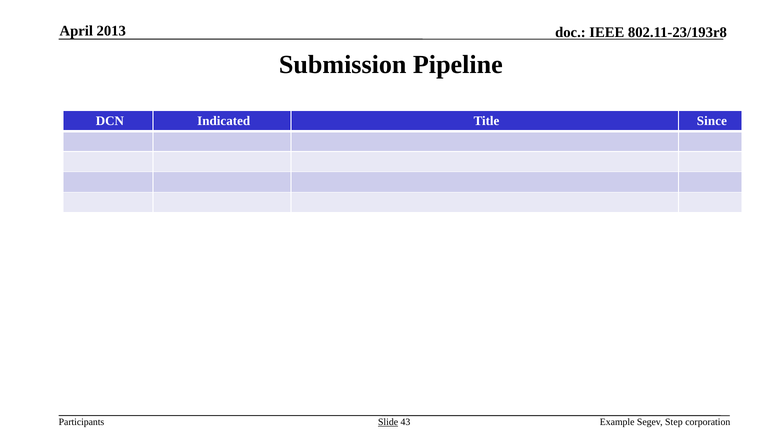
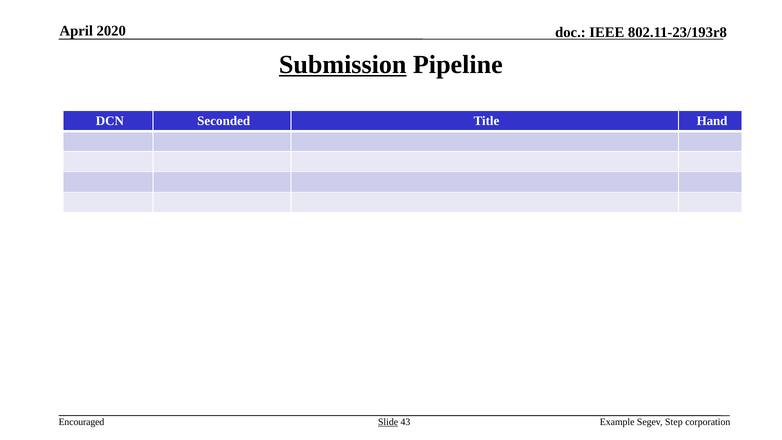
2013: 2013 -> 2020 (111, 31)
Submission underline: none -> present (343, 64)
Indicated: Indicated -> Seconded (224, 121)
Since: Since -> Hand (712, 121)
Participants: Participants -> Encouraged (81, 422)
